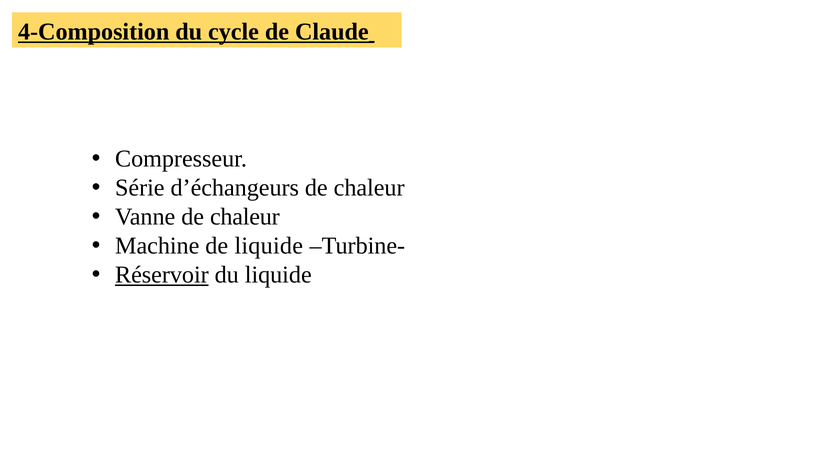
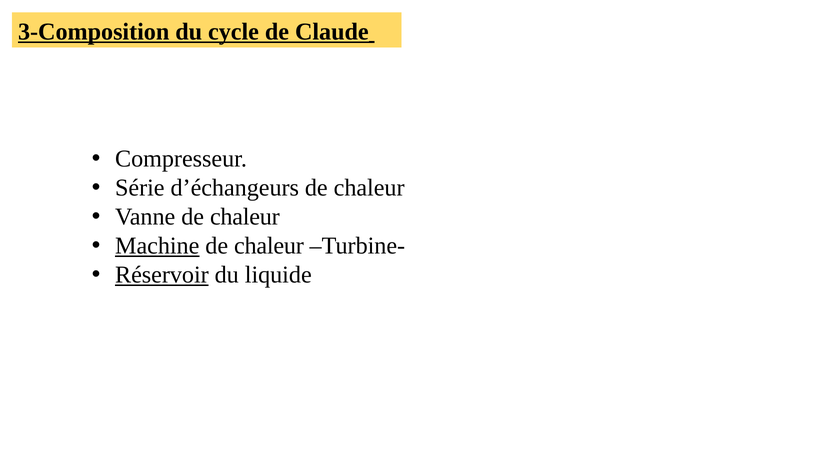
4-Composition: 4-Composition -> 3-Composition (94, 32)
Machine underline: none -> present (157, 246)
liquide: liquide -> chaleur (269, 246)
